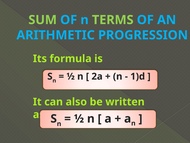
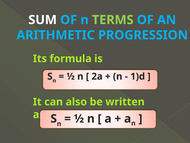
SUM colour: light green -> white (43, 20)
